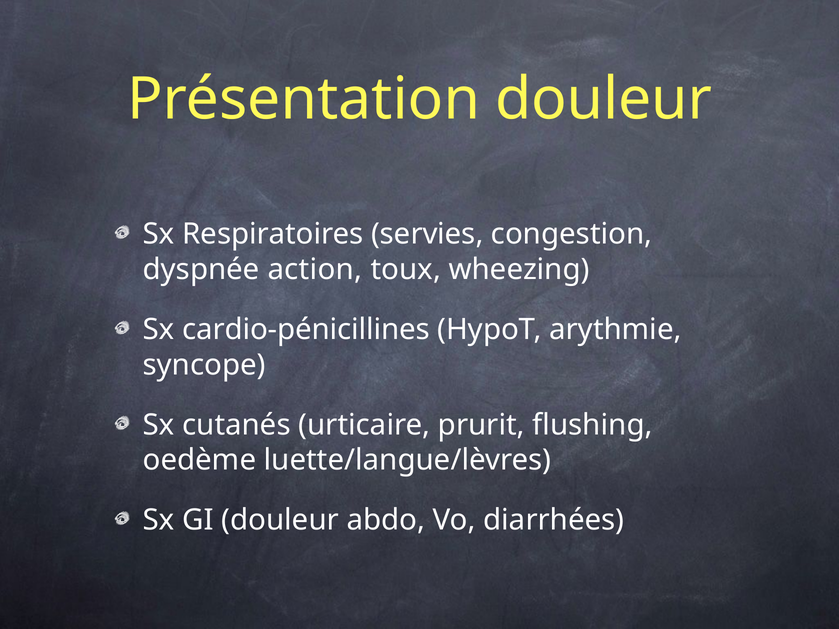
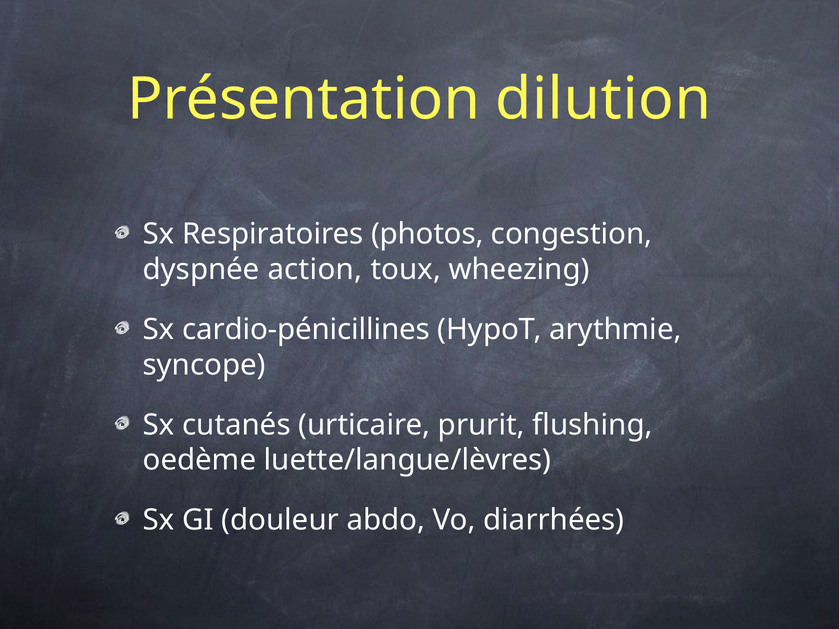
Présentation douleur: douleur -> dilution (603, 99)
servies: servies -> photos (427, 234)
